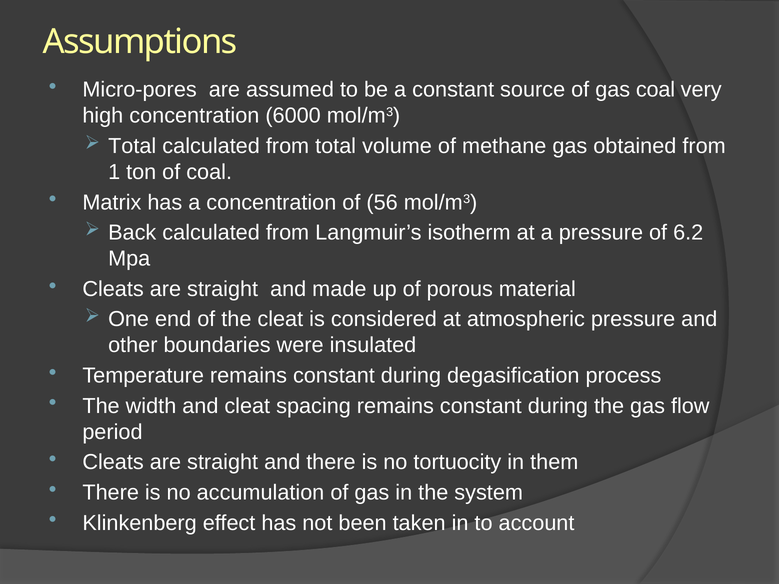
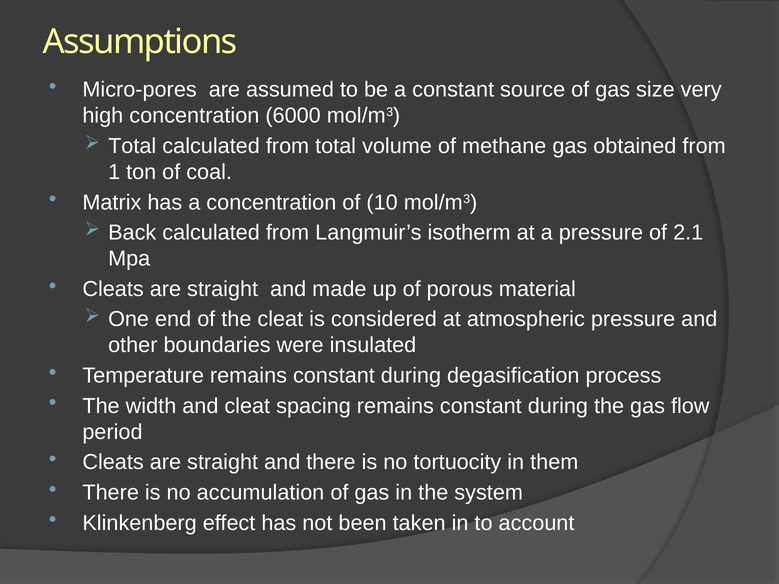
gas coal: coal -> size (655, 90)
56: 56 -> 10 (382, 202)
6.2: 6.2 -> 2.1 (688, 233)
